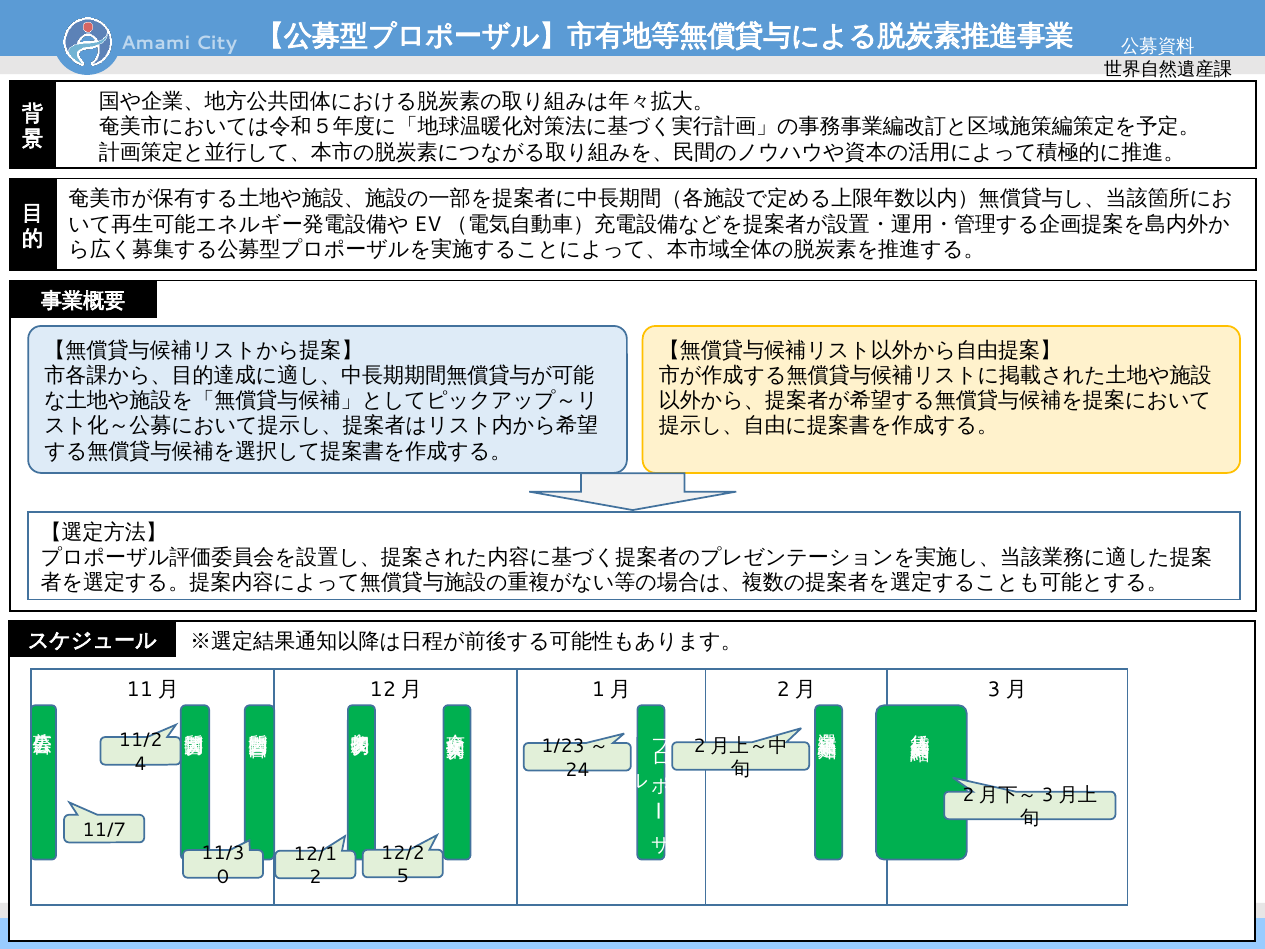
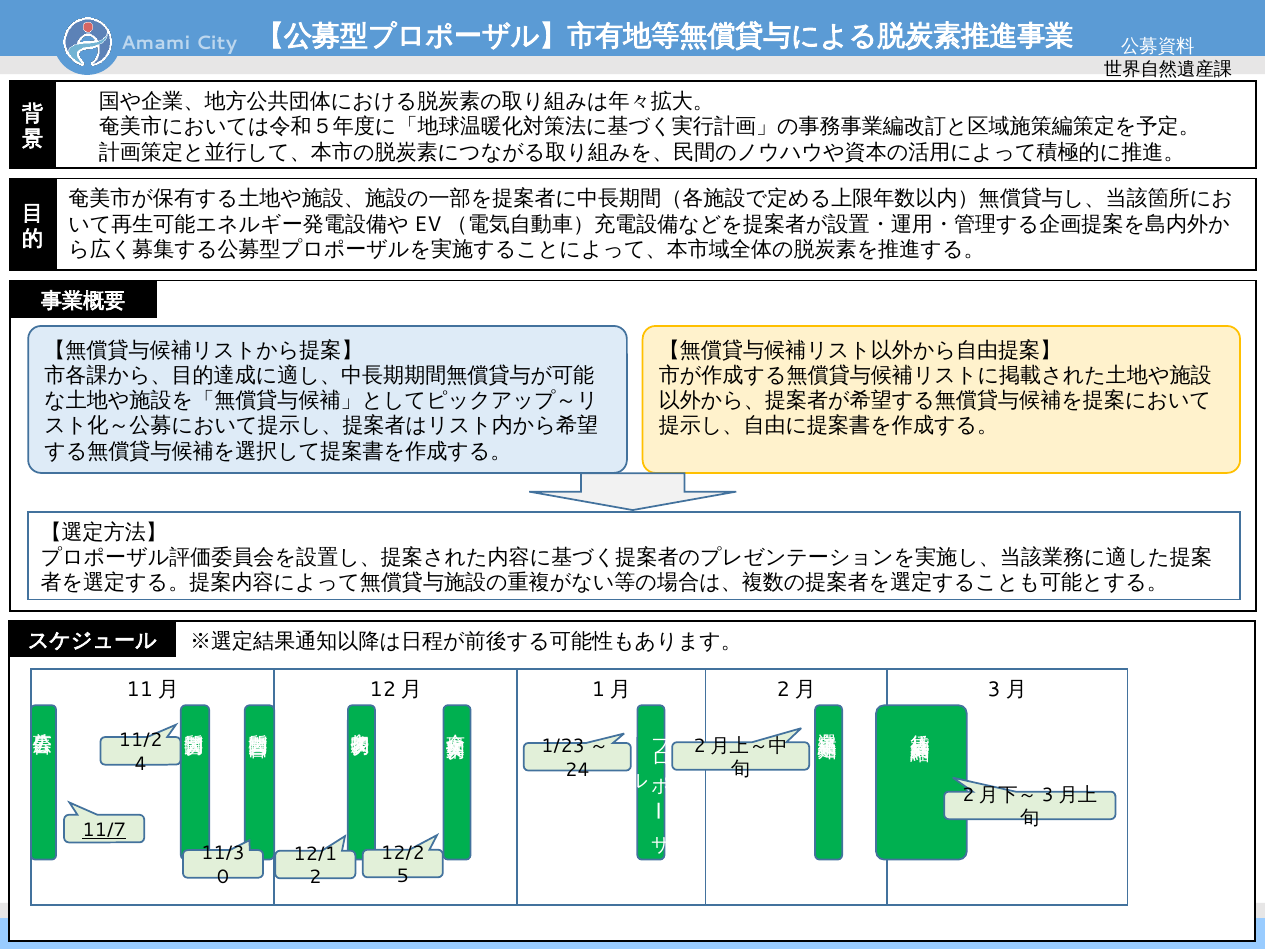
11/7 underline: none -> present (104, 830)
